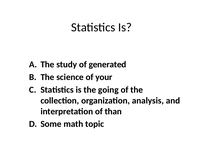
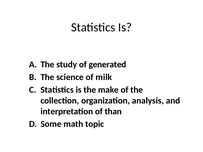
your: your -> milk (104, 77)
going: going -> make (108, 90)
